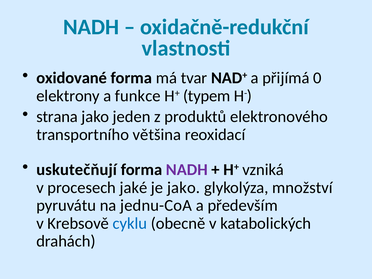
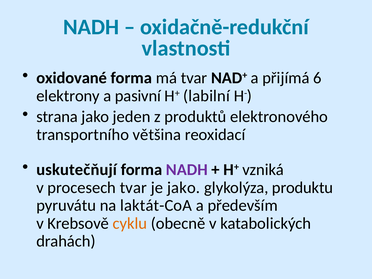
0: 0 -> 6 (317, 78)
funkce: funkce -> pasivní (138, 96)
typem: typem -> labilní (207, 96)
procesech jaké: jaké -> tvar (133, 188)
množství: množství -> produktu (303, 188)
jednu-CoA: jednu-CoA -> laktát-CoA (156, 205)
cyklu colour: blue -> orange (130, 223)
